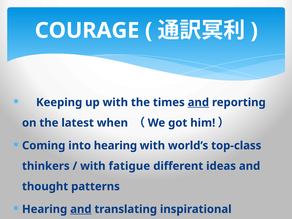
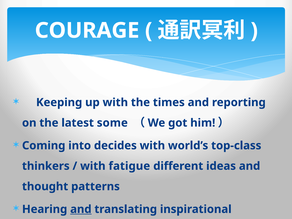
and underline: present -> none (198, 102)
when: when -> some (112, 123)
into hearing: hearing -> decides (115, 146)
